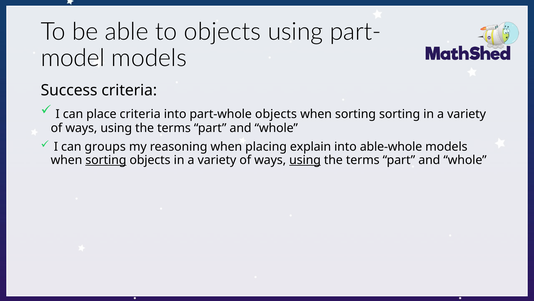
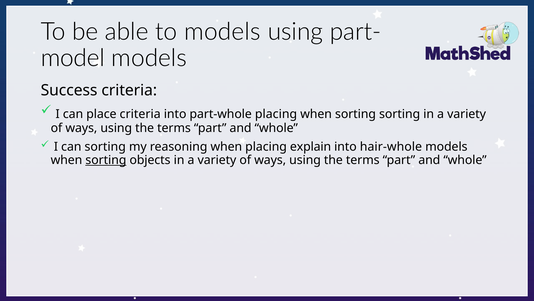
to objects: objects -> models (222, 32)
part-whole objects: objects -> placing (276, 114)
can groups: groups -> sorting (105, 146)
able-whole: able-whole -> hair-whole (391, 146)
using underline: present -> none (305, 160)
